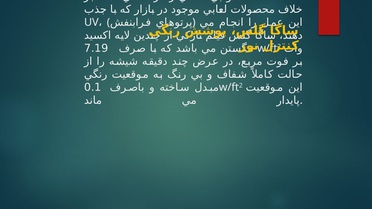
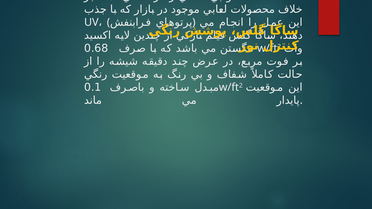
7.19: 7.19 -> 0.68 (96, 48)
